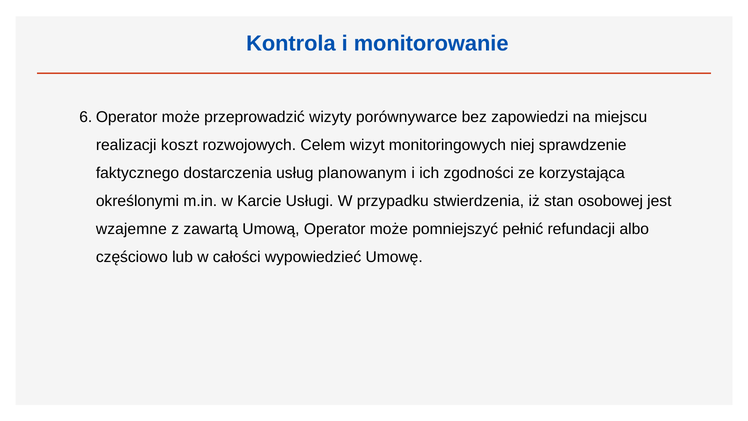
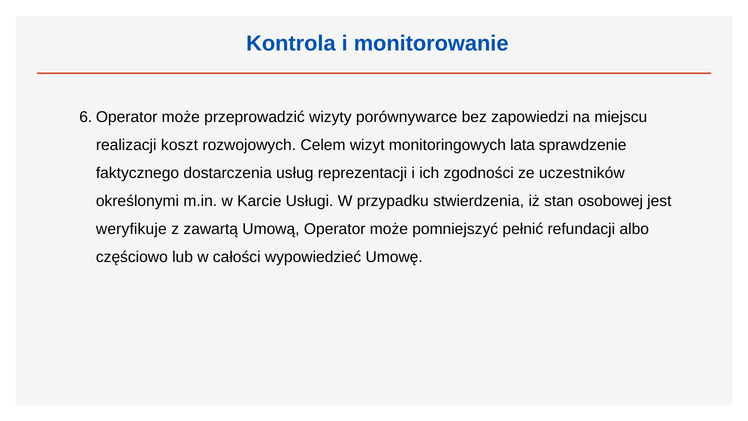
niej: niej -> lata (522, 145)
planowanym: planowanym -> reprezentacji (362, 173)
korzystająca: korzystająca -> uczestników (582, 173)
wzajemne: wzajemne -> weryfikuje (131, 229)
